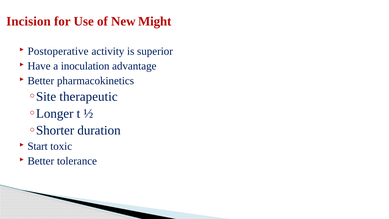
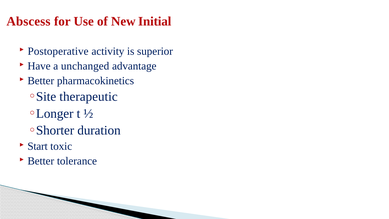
Incision: Incision -> Abscess (28, 21)
Might: Might -> Initial (155, 21)
inoculation: inoculation -> unchanged (85, 66)
